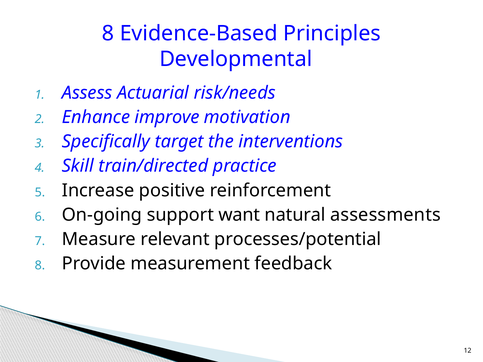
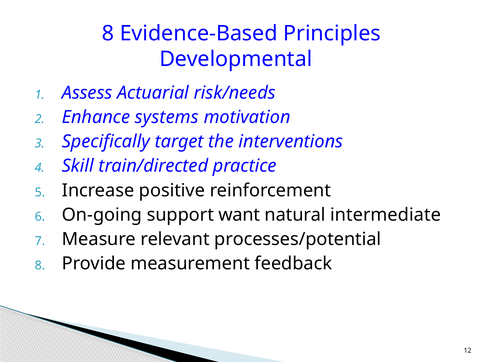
improve: improve -> systems (167, 117)
assessments: assessments -> intermediate (386, 215)
